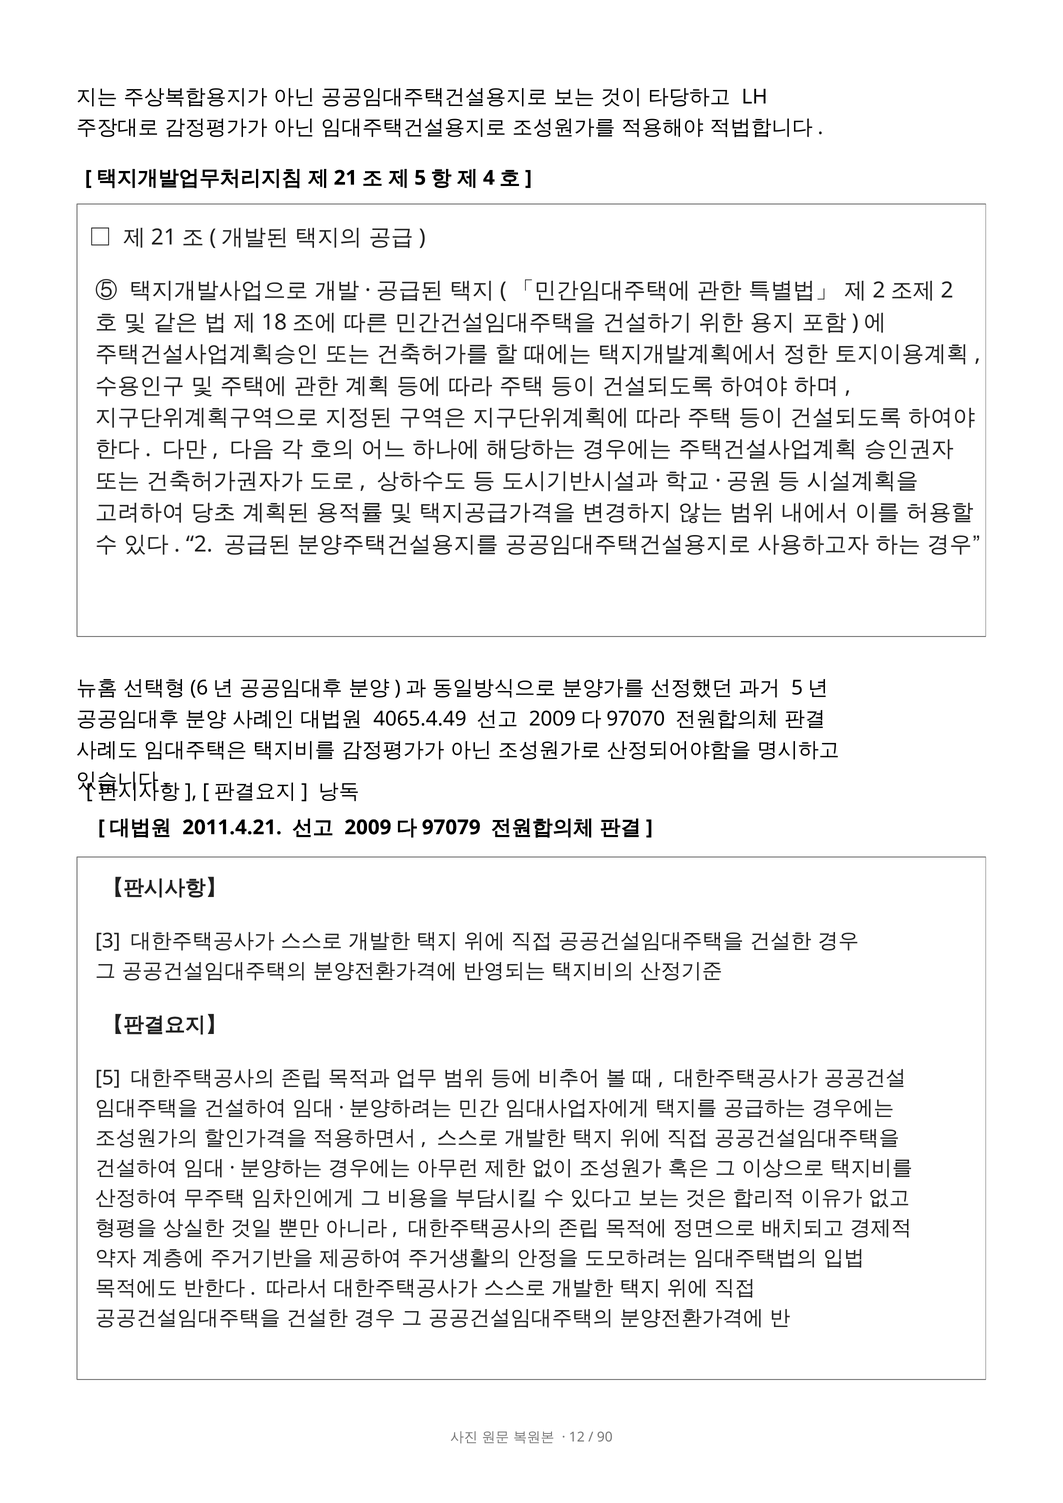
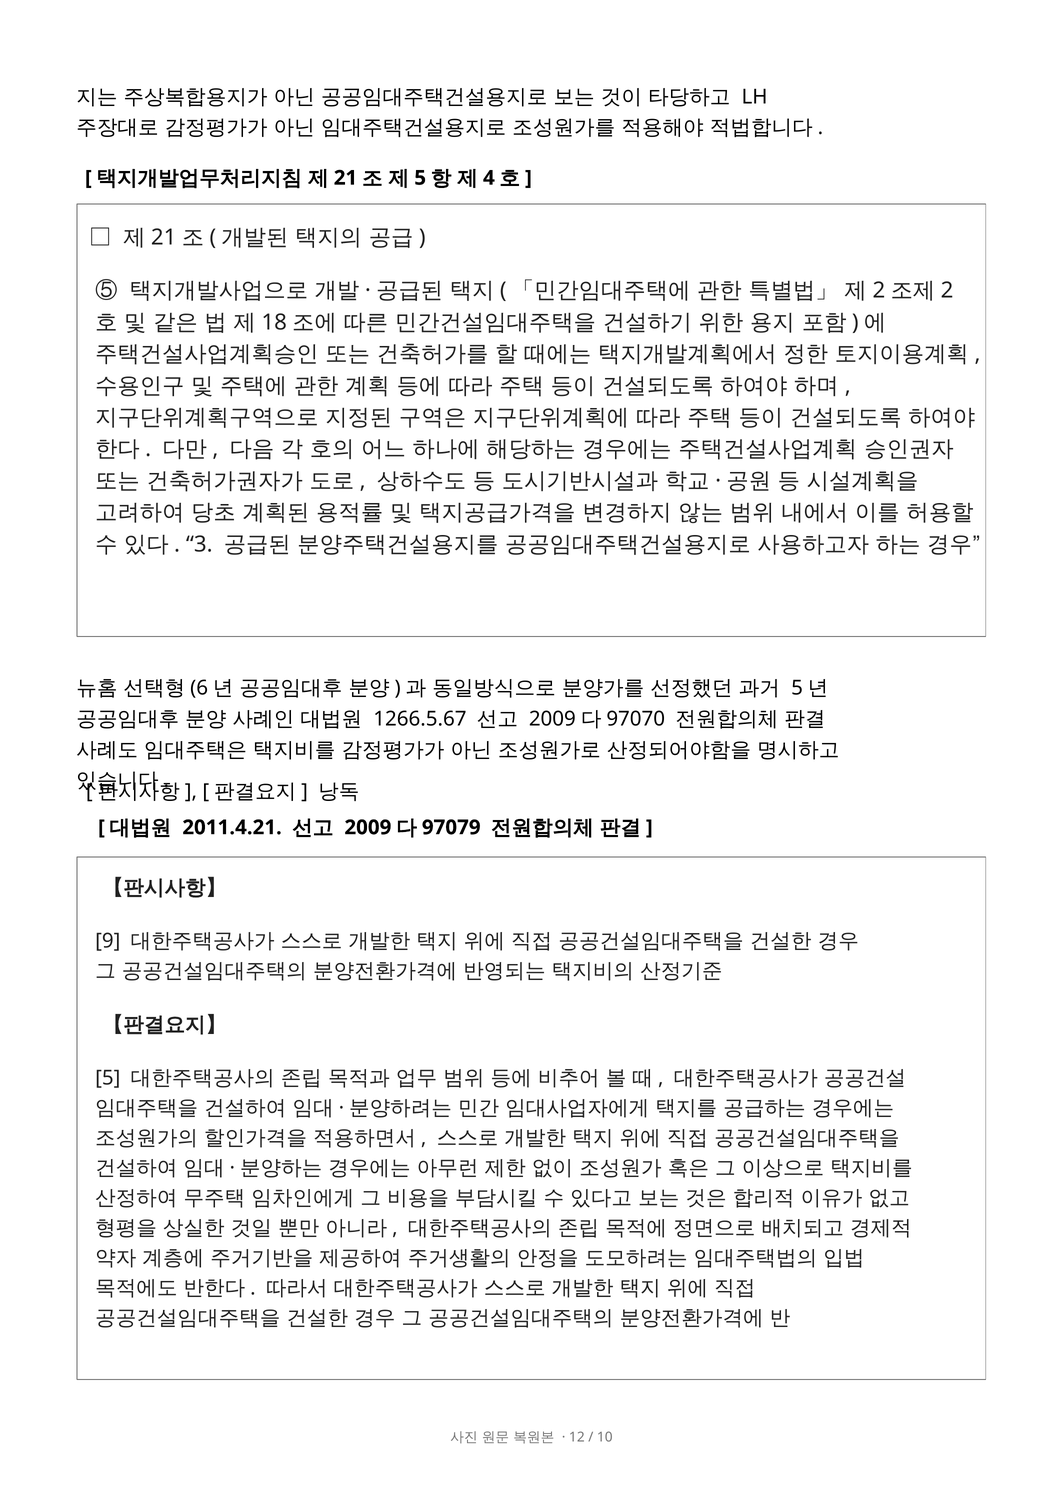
2: 2 -> 3 (199, 544)
4065.4.49: 4065.4.49 -> 1266.5.67 (420, 719)
3: 3 -> 9 (108, 941)
90: 90 -> 10 (605, 1438)
